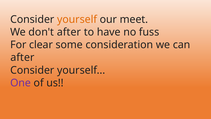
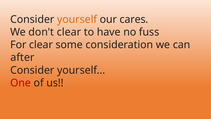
meet: meet -> cares (134, 19)
don't after: after -> clear (69, 32)
One colour: purple -> red (21, 83)
